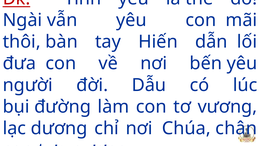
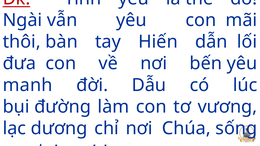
người: người -> manh (28, 85)
chân: chân -> sống (236, 129)
